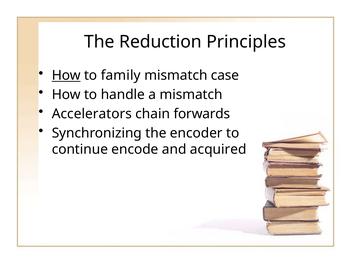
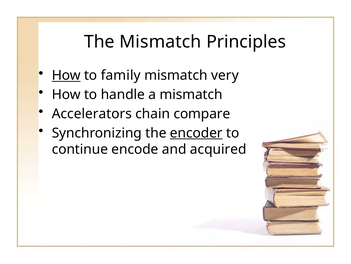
The Reduction: Reduction -> Mismatch (160, 42)
case: case -> very (225, 75)
forwards: forwards -> compare (202, 114)
encoder underline: none -> present (196, 133)
